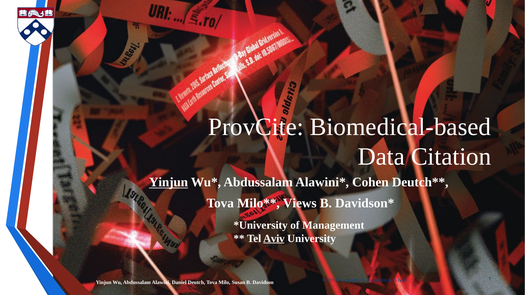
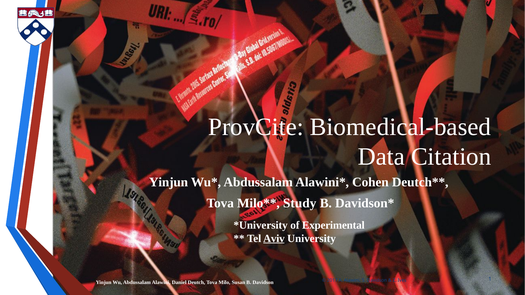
Yinjun underline: present -> none (169, 182)
Views: Views -> Study (300, 203)
Management: Management -> Experimental (333, 226)
